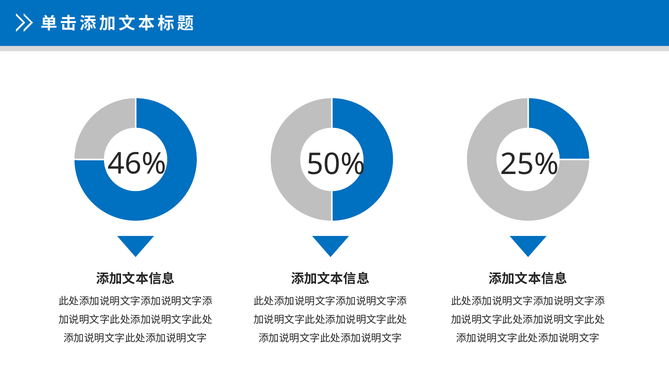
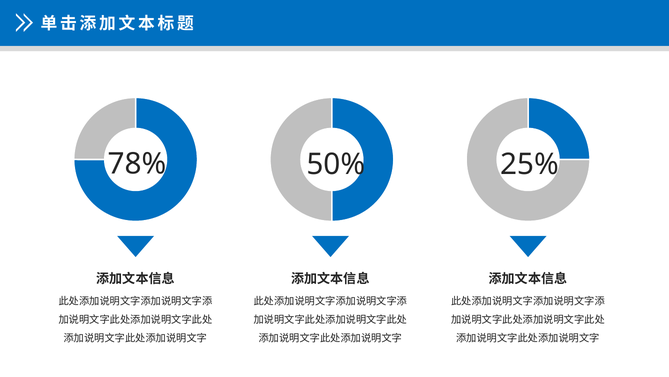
46%: 46% -> 78% (137, 163)
